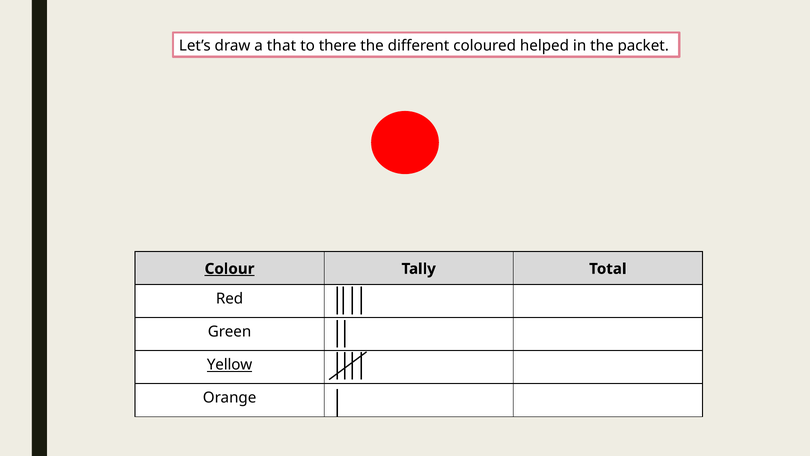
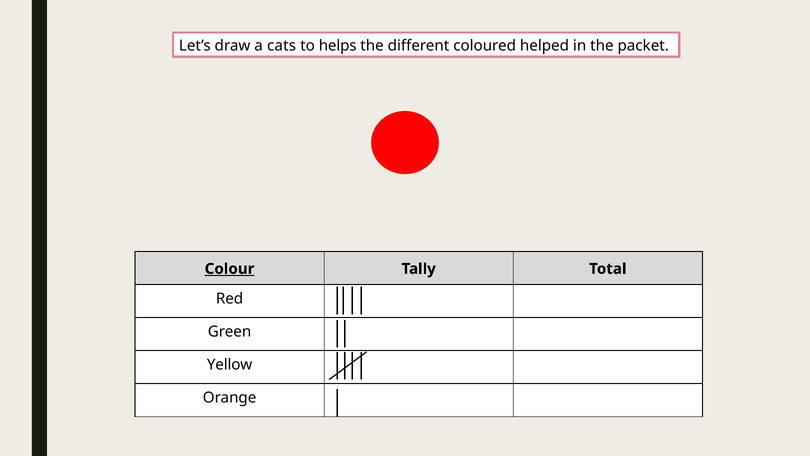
that: that -> cats (282, 46)
there: there -> helps (338, 46)
Yellow underline: present -> none (230, 364)
